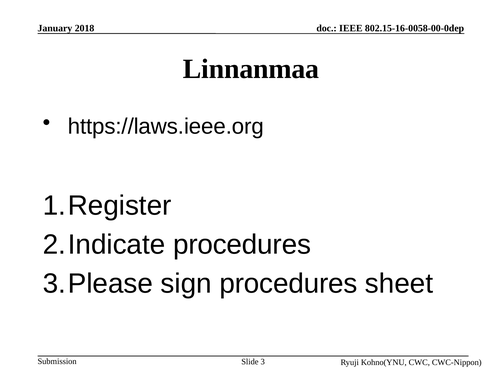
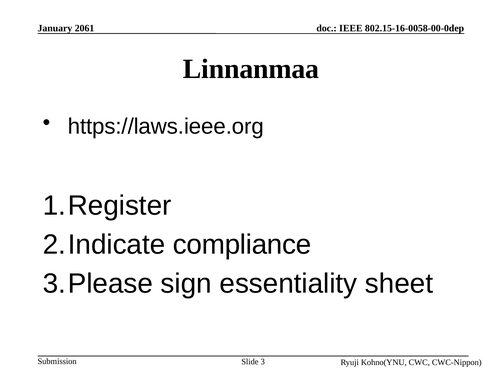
2018: 2018 -> 2061 (85, 28)
procedures: procedures -> compliance (242, 244)
sign procedures: procedures -> essentiality (288, 283)
